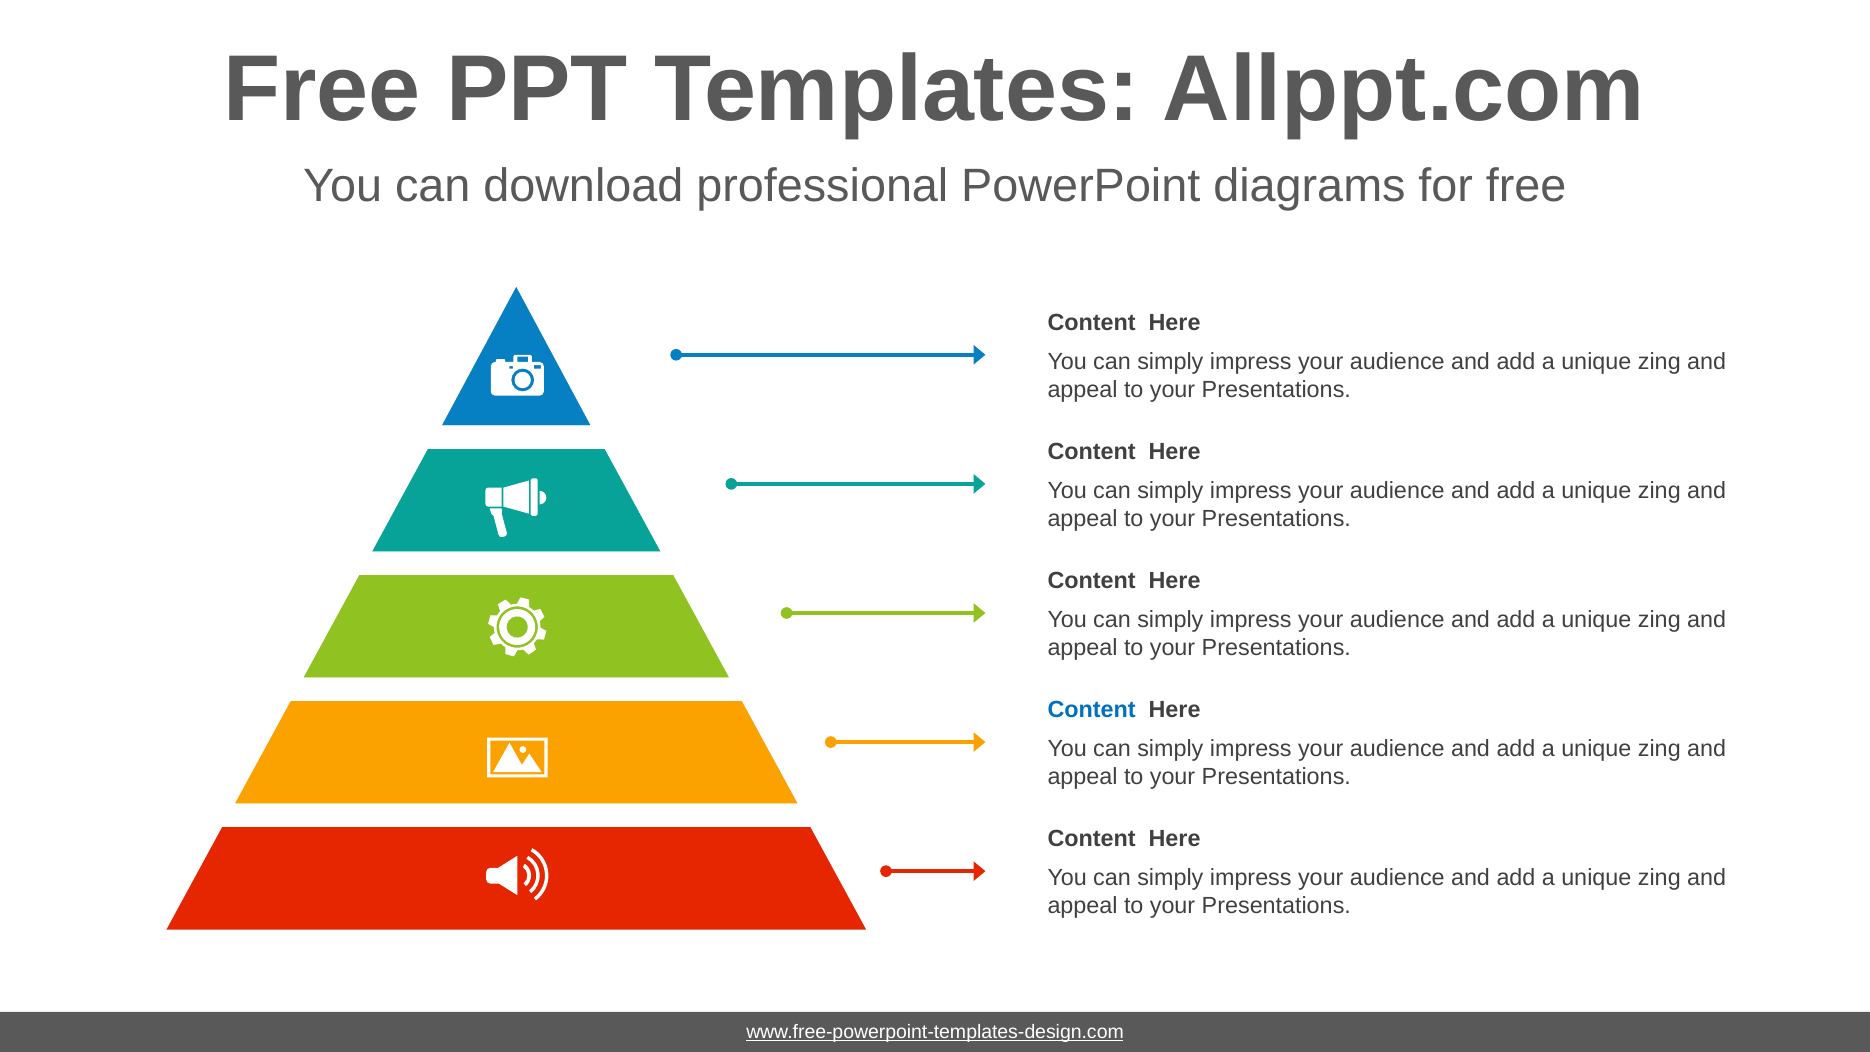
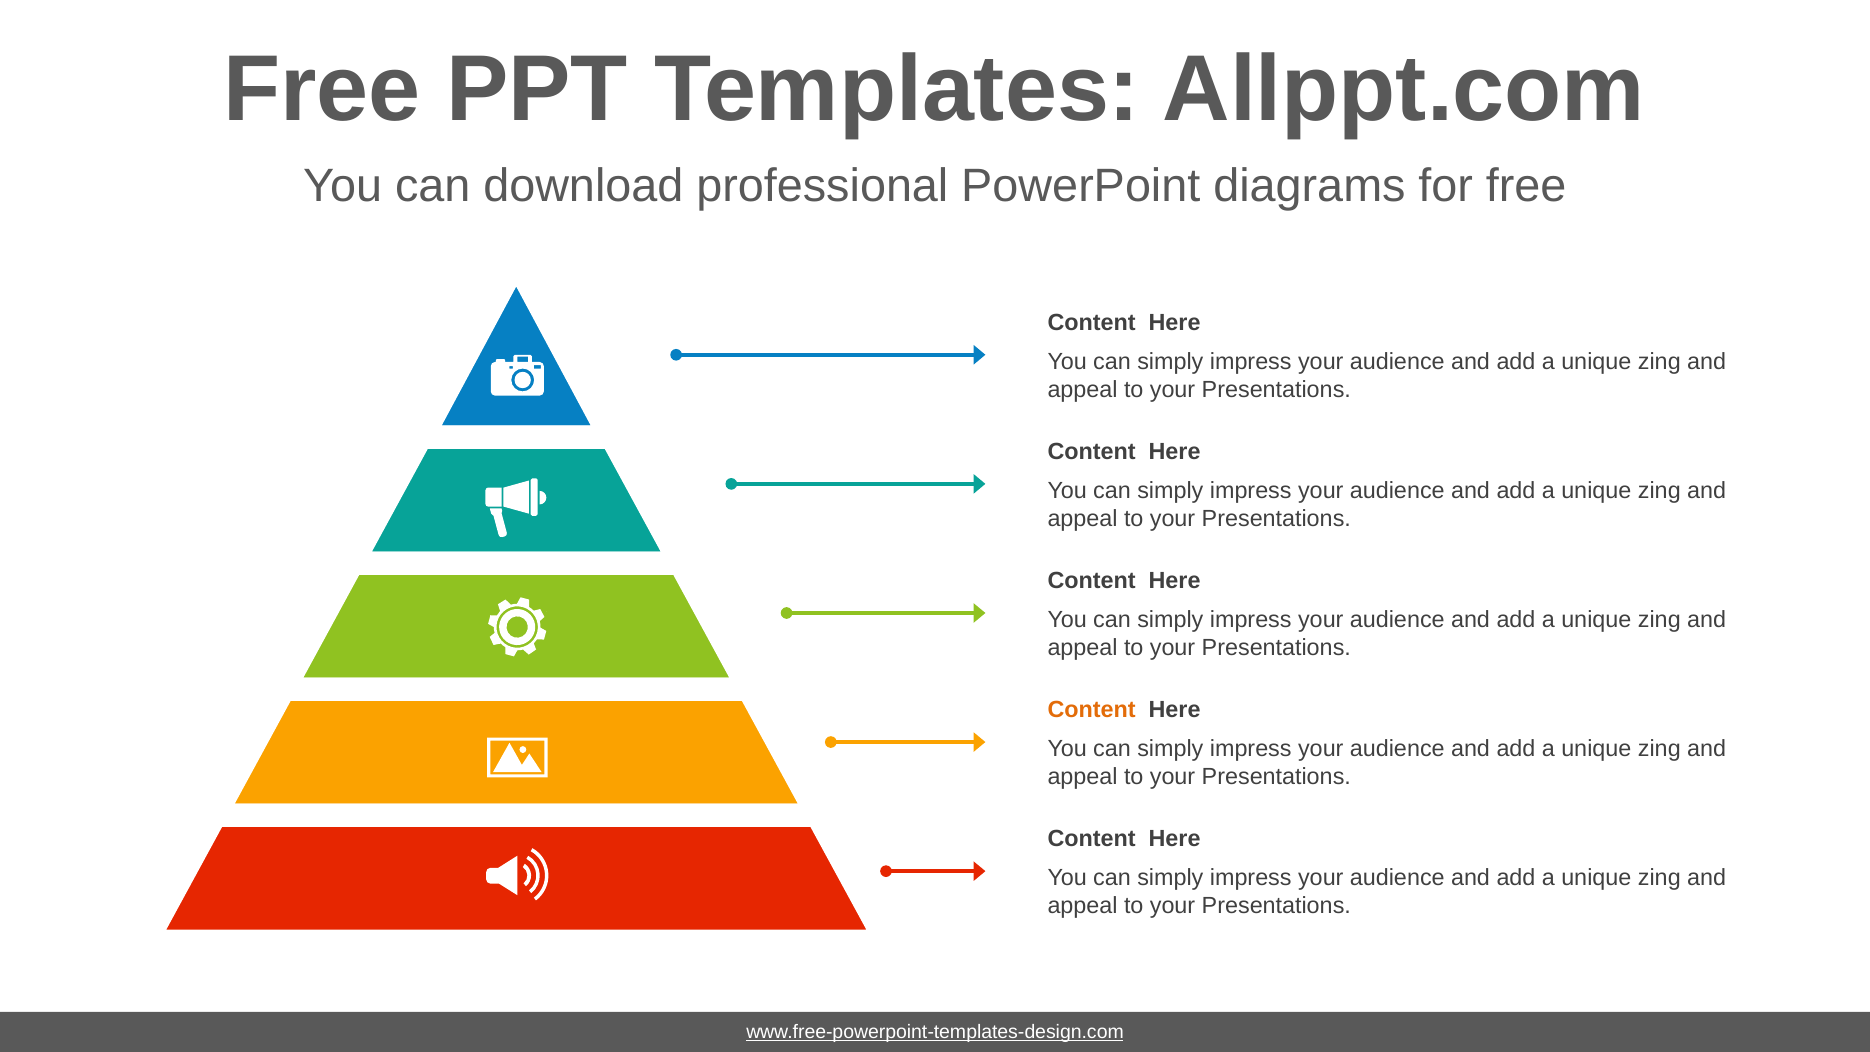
Content colour: blue -> orange (1092, 710)
